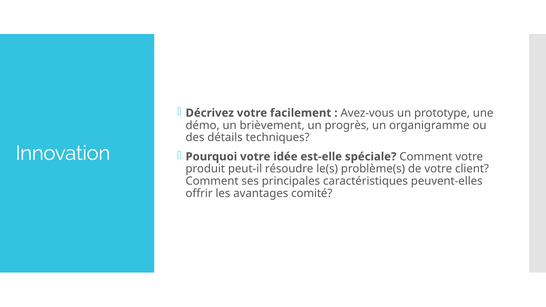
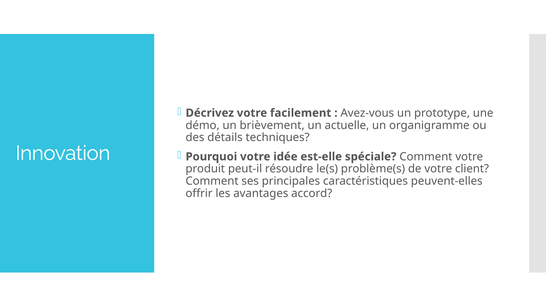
progrès: progrès -> actuelle (347, 125)
comité: comité -> accord (312, 194)
